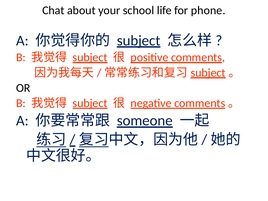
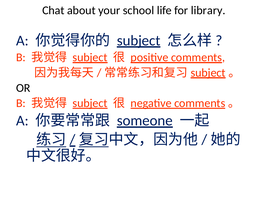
phone: phone -> library (208, 10)
